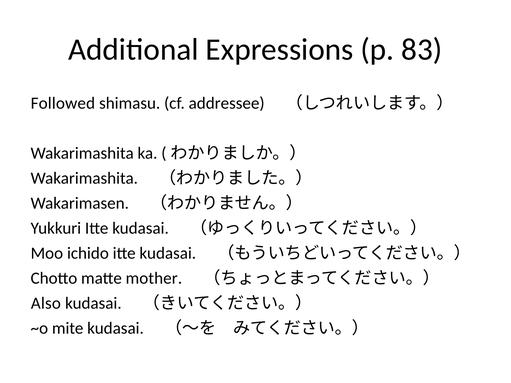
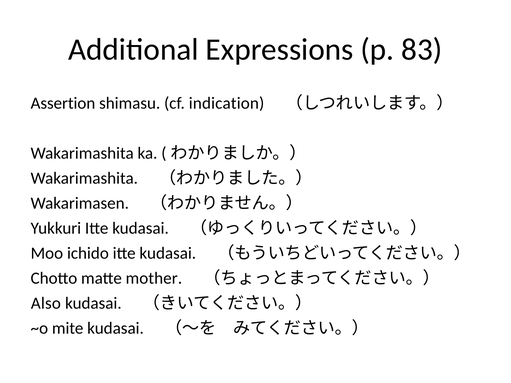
Followed: Followed -> Assertion (63, 103)
addressee: addressee -> indication (227, 103)
